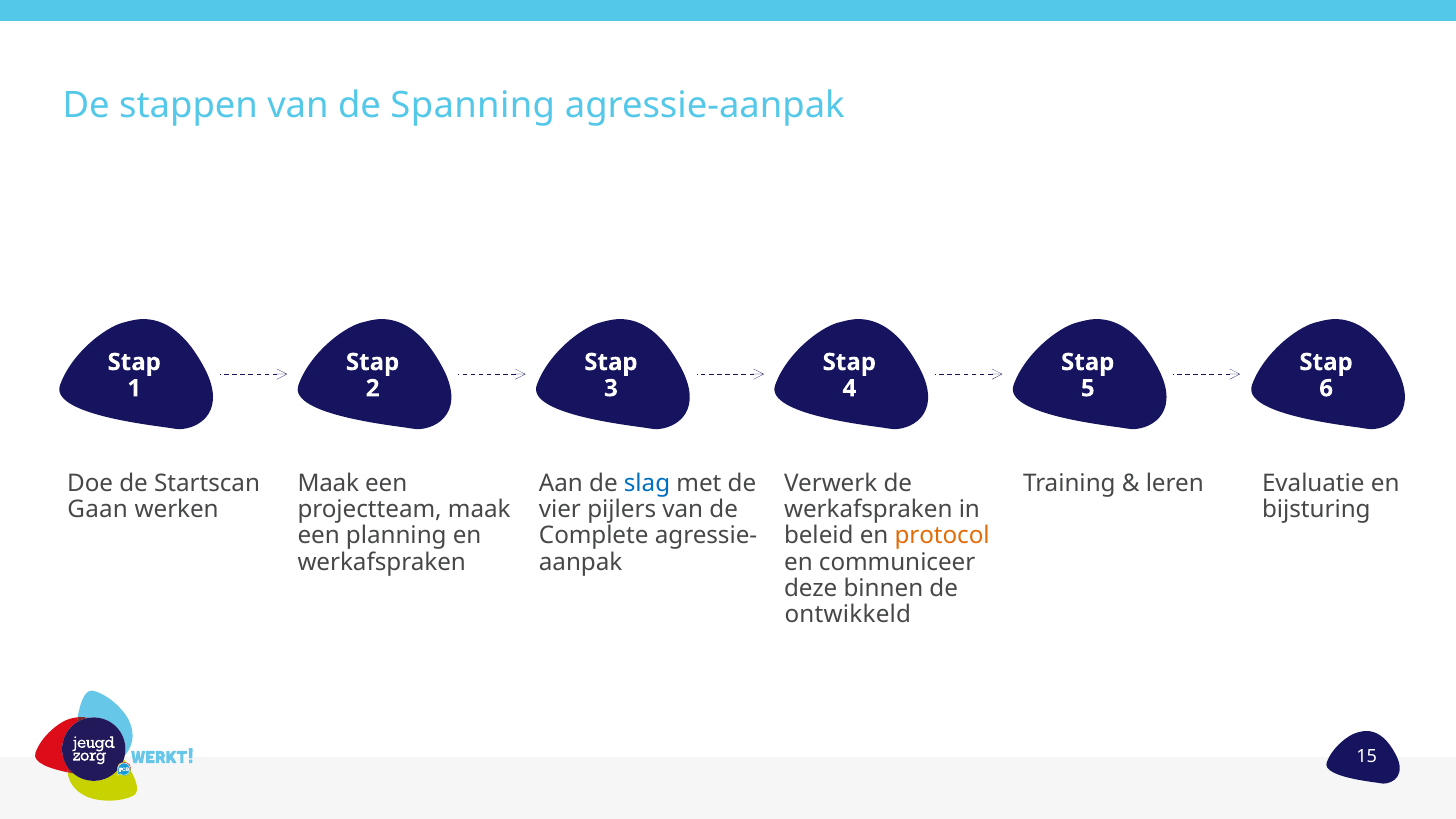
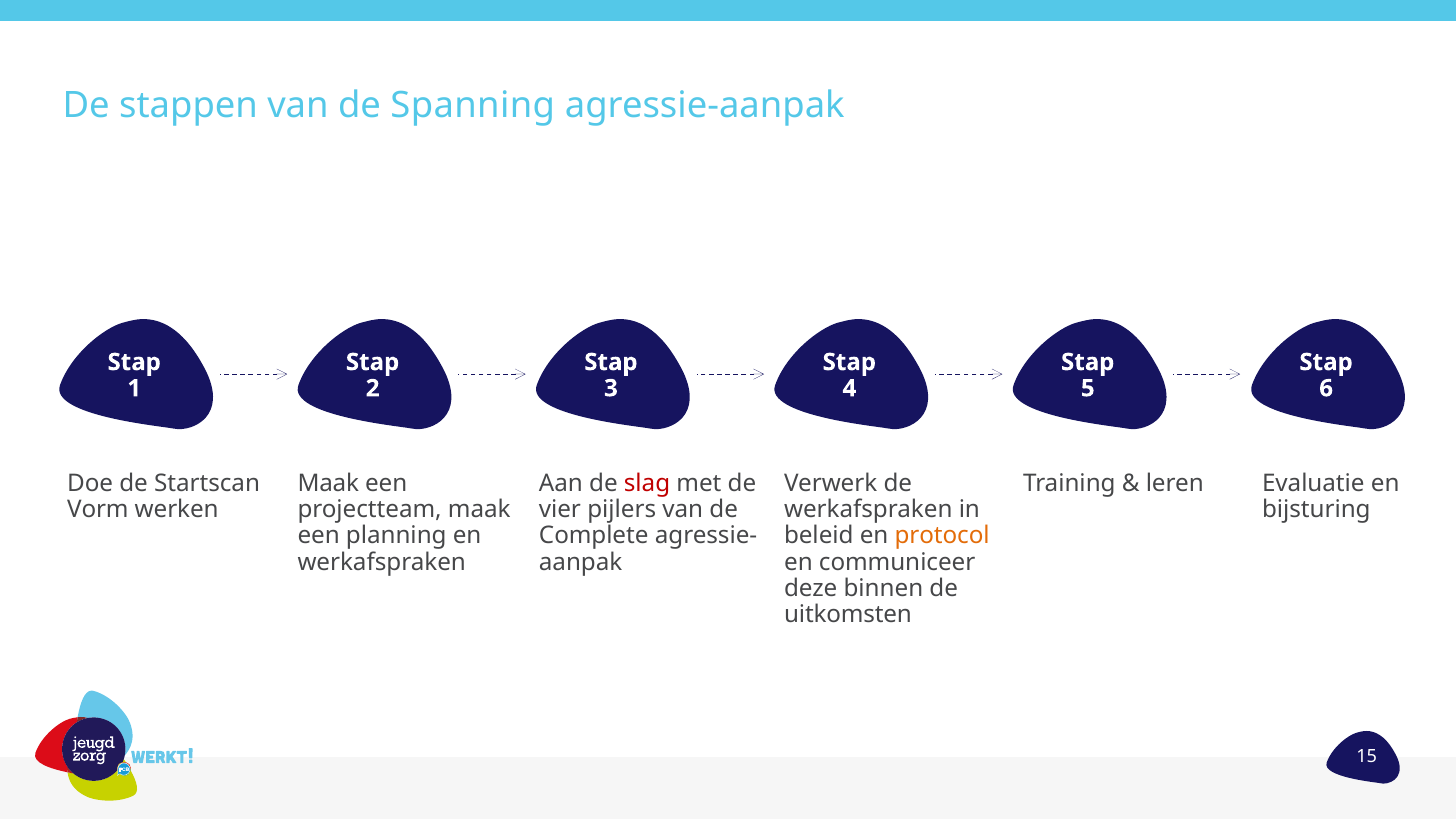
slag colour: blue -> red (647, 484)
Gaan: Gaan -> Vorm (98, 510)
ontwikkeld: ontwikkeld -> uitkomsten (848, 614)
